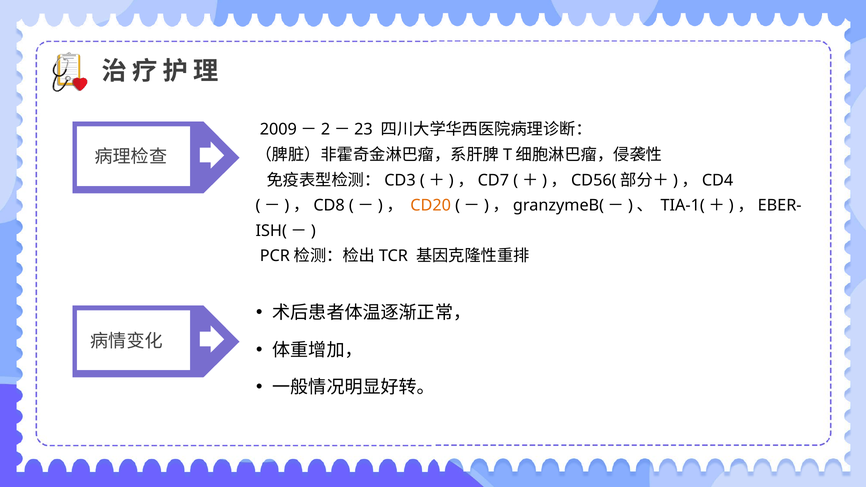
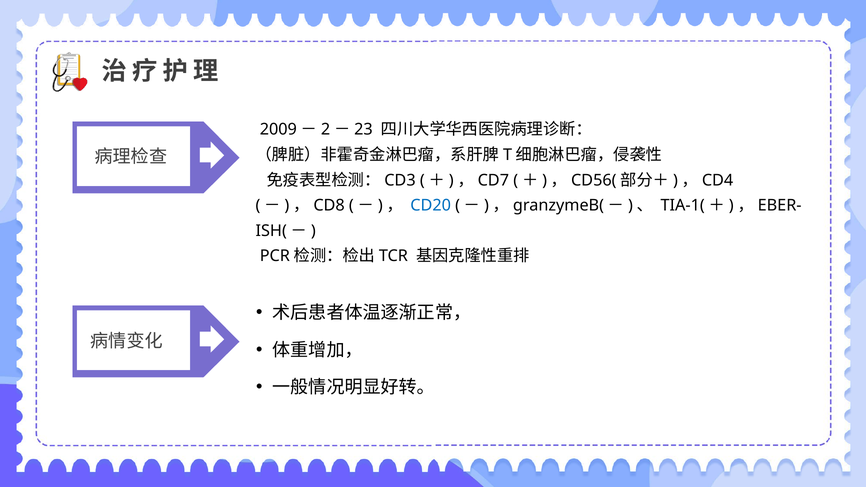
CD20 colour: orange -> blue (431, 206)
